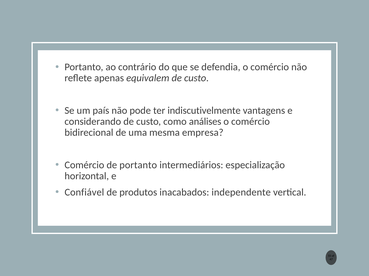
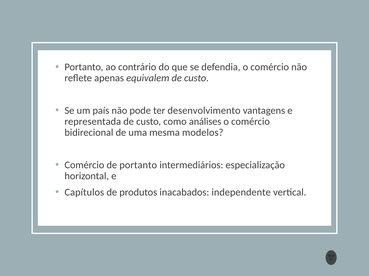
indiscutivelmente: indiscutivelmente -> desenvolvimento (204, 111)
considerando: considerando -> representada (93, 122)
empresa: empresa -> modelos (203, 133)
Confiável: Confiável -> Capítulos (84, 193)
